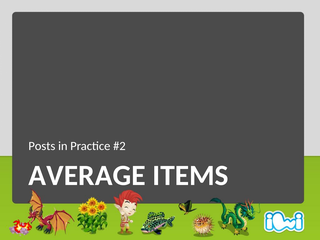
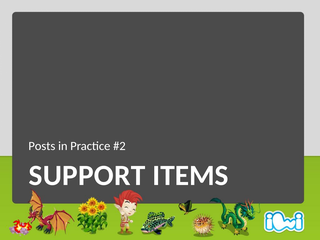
AVERAGE: AVERAGE -> SUPPORT (87, 175)
